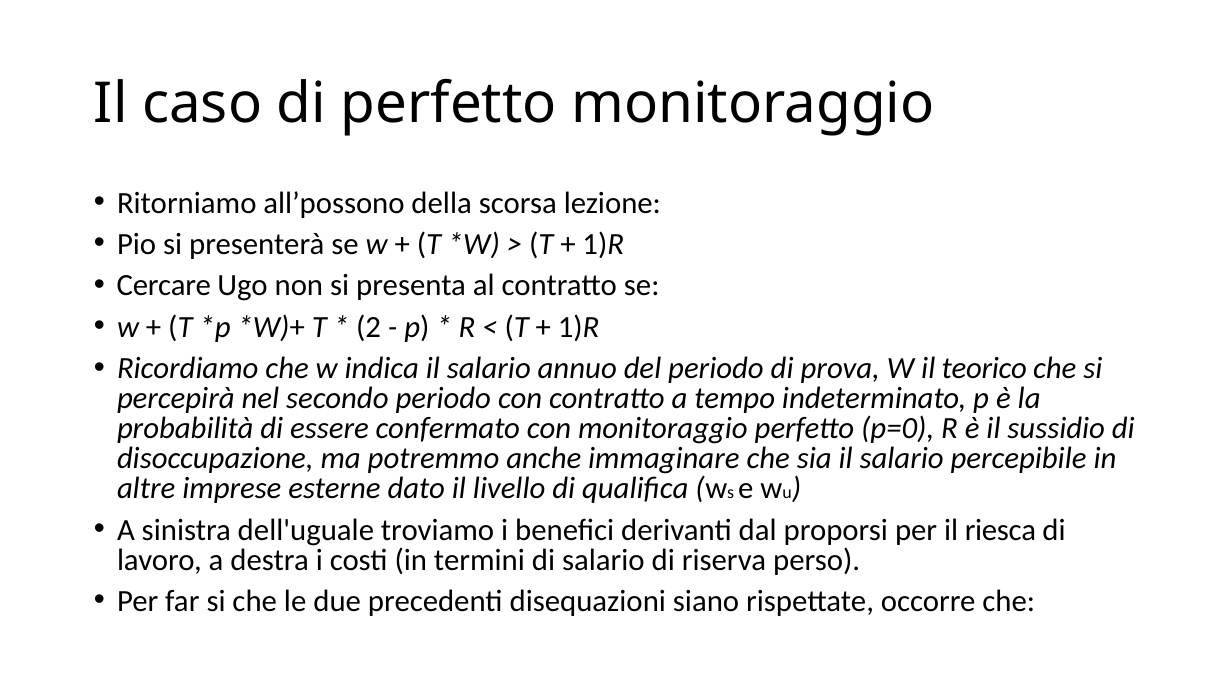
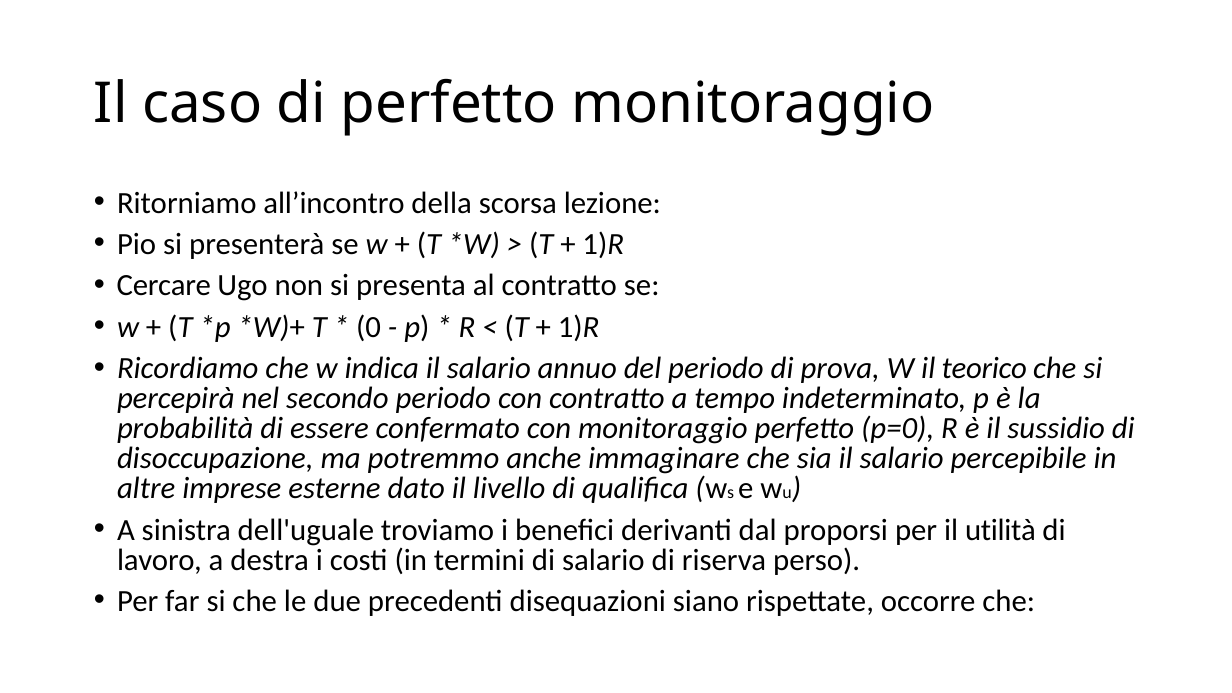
all’possono: all’possono -> all’incontro (334, 203)
2: 2 -> 0 (369, 327)
riesca: riesca -> utilità (1000, 530)
